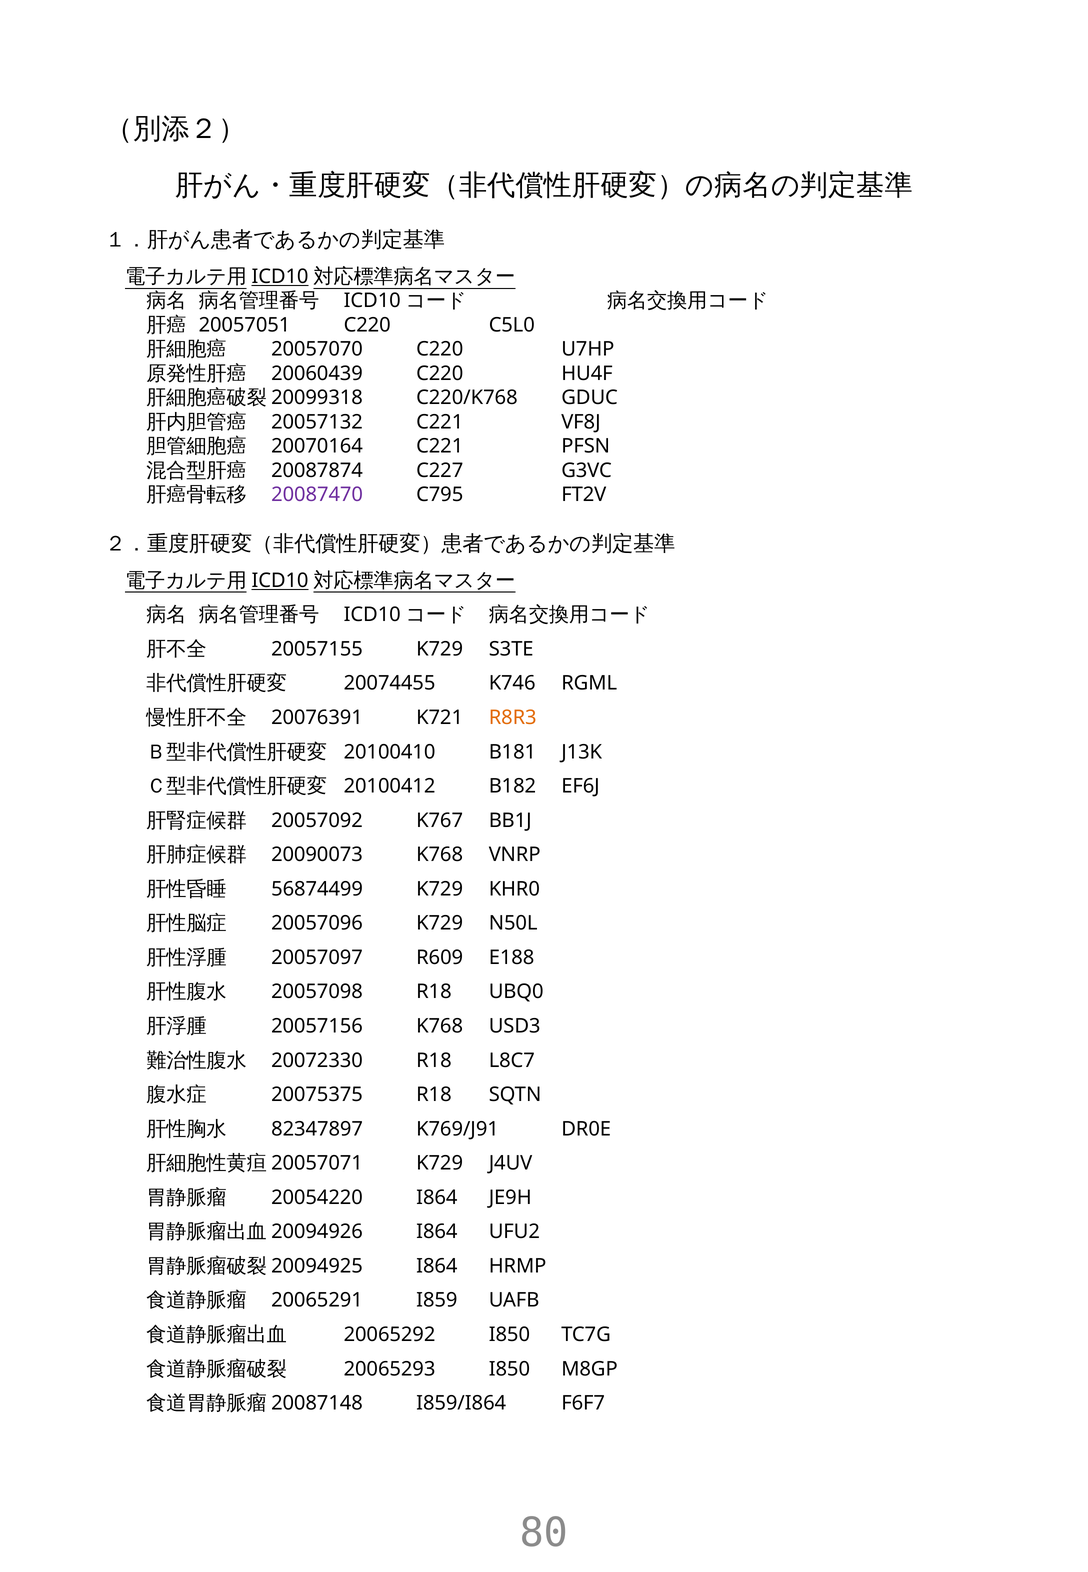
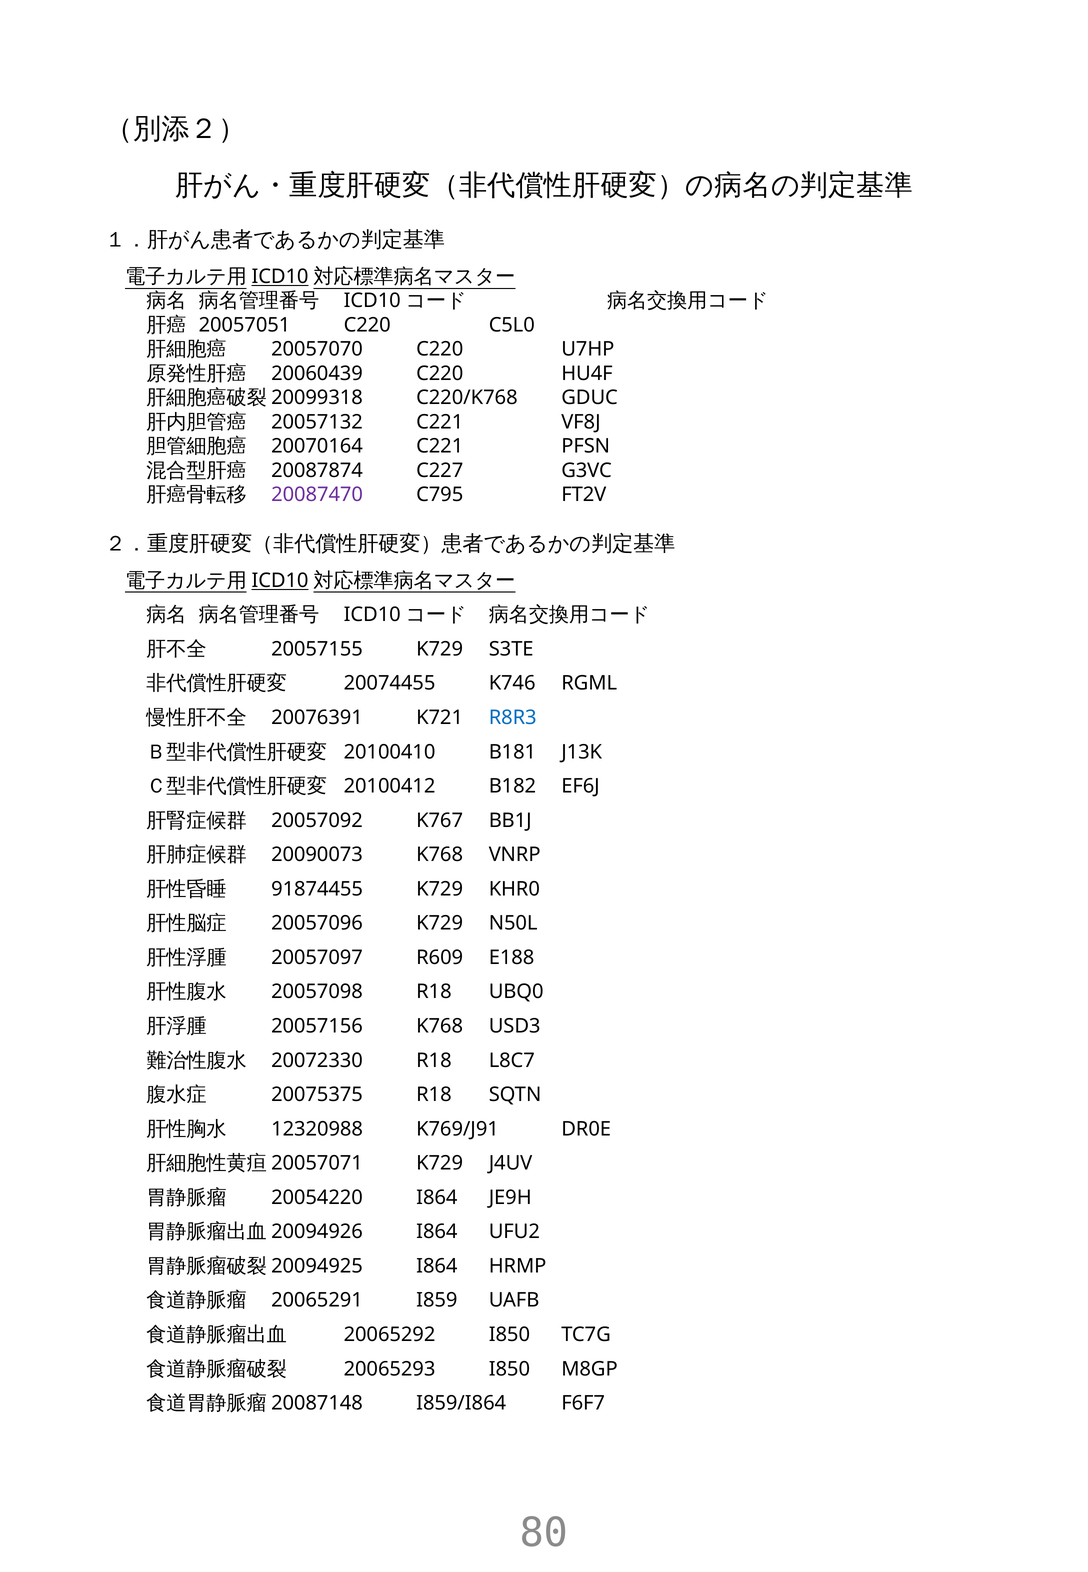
R8R3 colour: orange -> blue (513, 717)
56874499: 56874499 -> 91874455 (317, 889)
82347897: 82347897 -> 12320988 (317, 1129)
